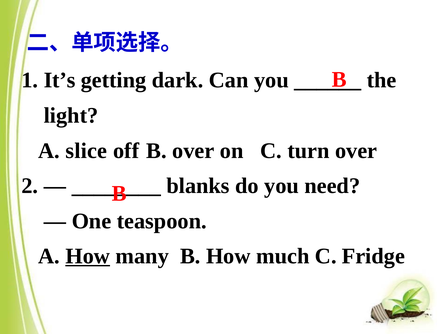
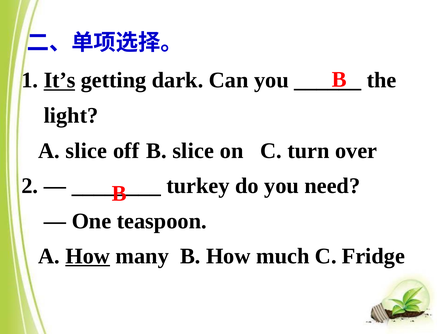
It’s underline: none -> present (60, 80)
B over: over -> slice (193, 151)
blanks: blanks -> turkey (198, 186)
